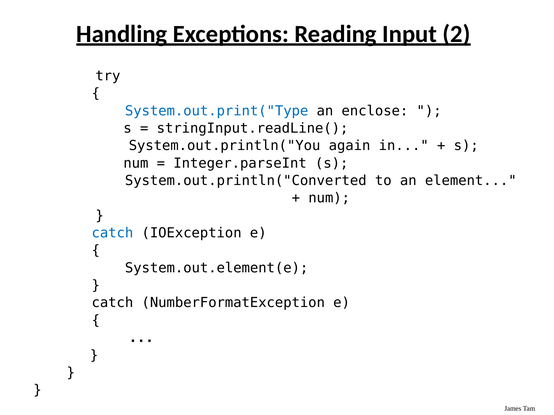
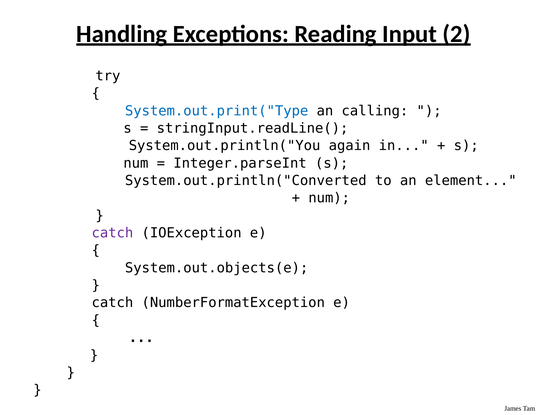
enclose: enclose -> calling (375, 111)
catch colour: blue -> purple (112, 233)
System.out.element(e: System.out.element(e -> System.out.objects(e (217, 268)
